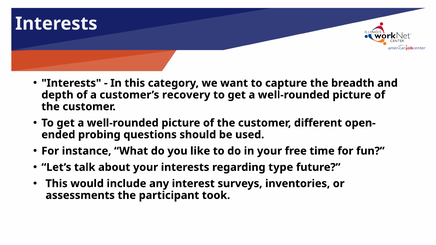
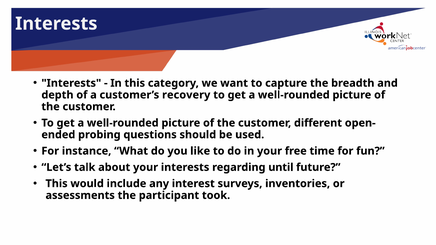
type: type -> until (281, 167)
